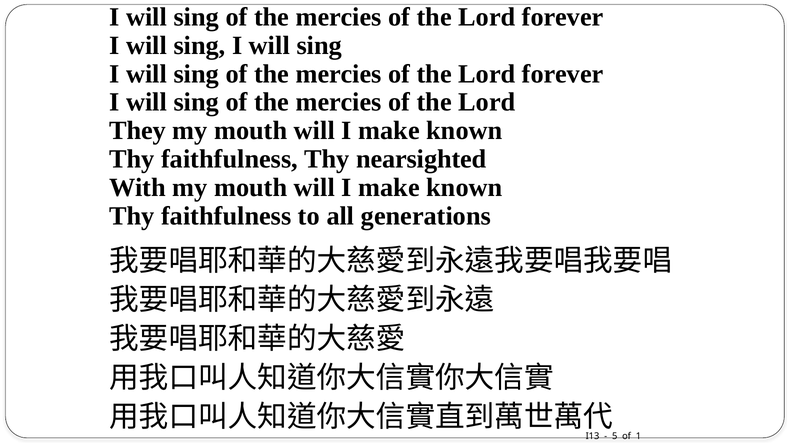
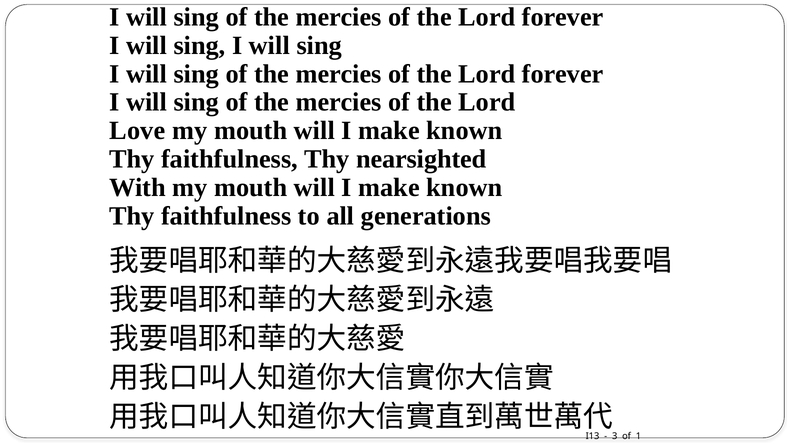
They: They -> Love (137, 131)
5: 5 -> 3 (615, 437)
